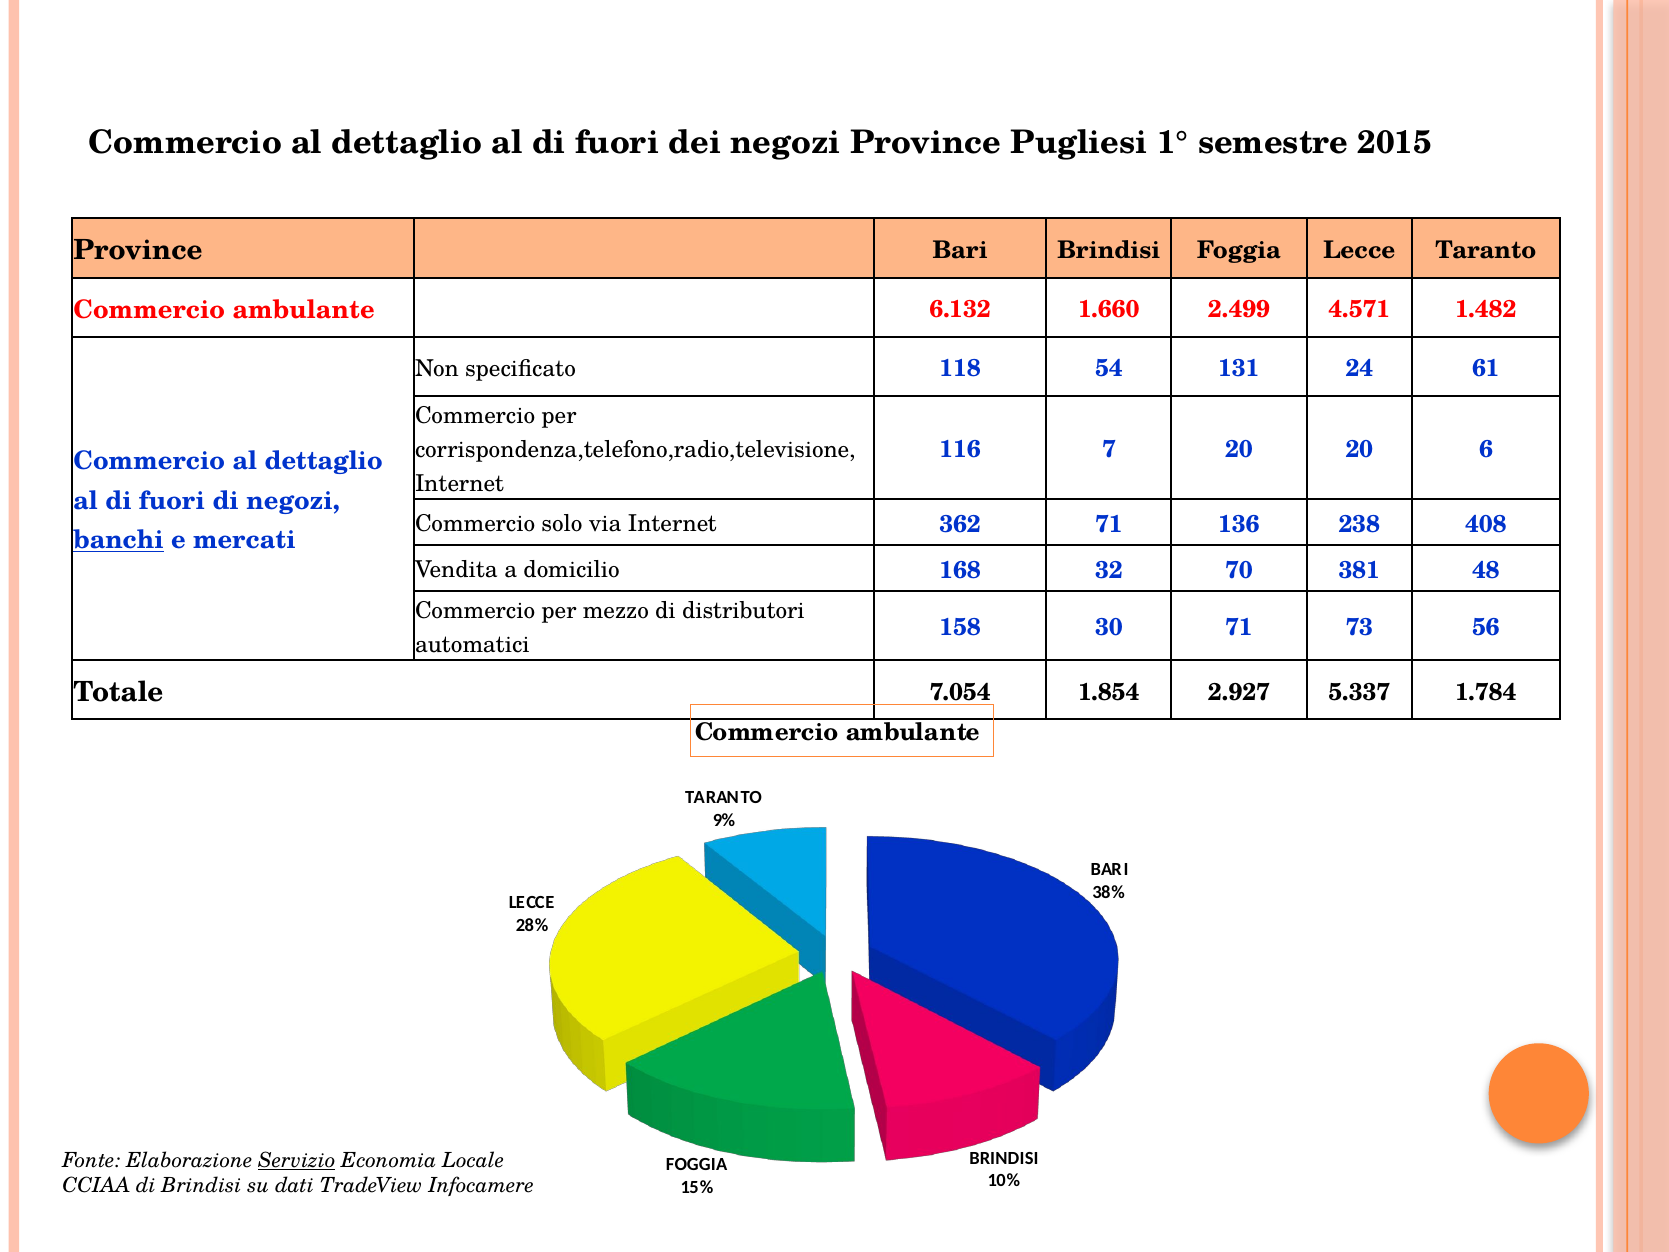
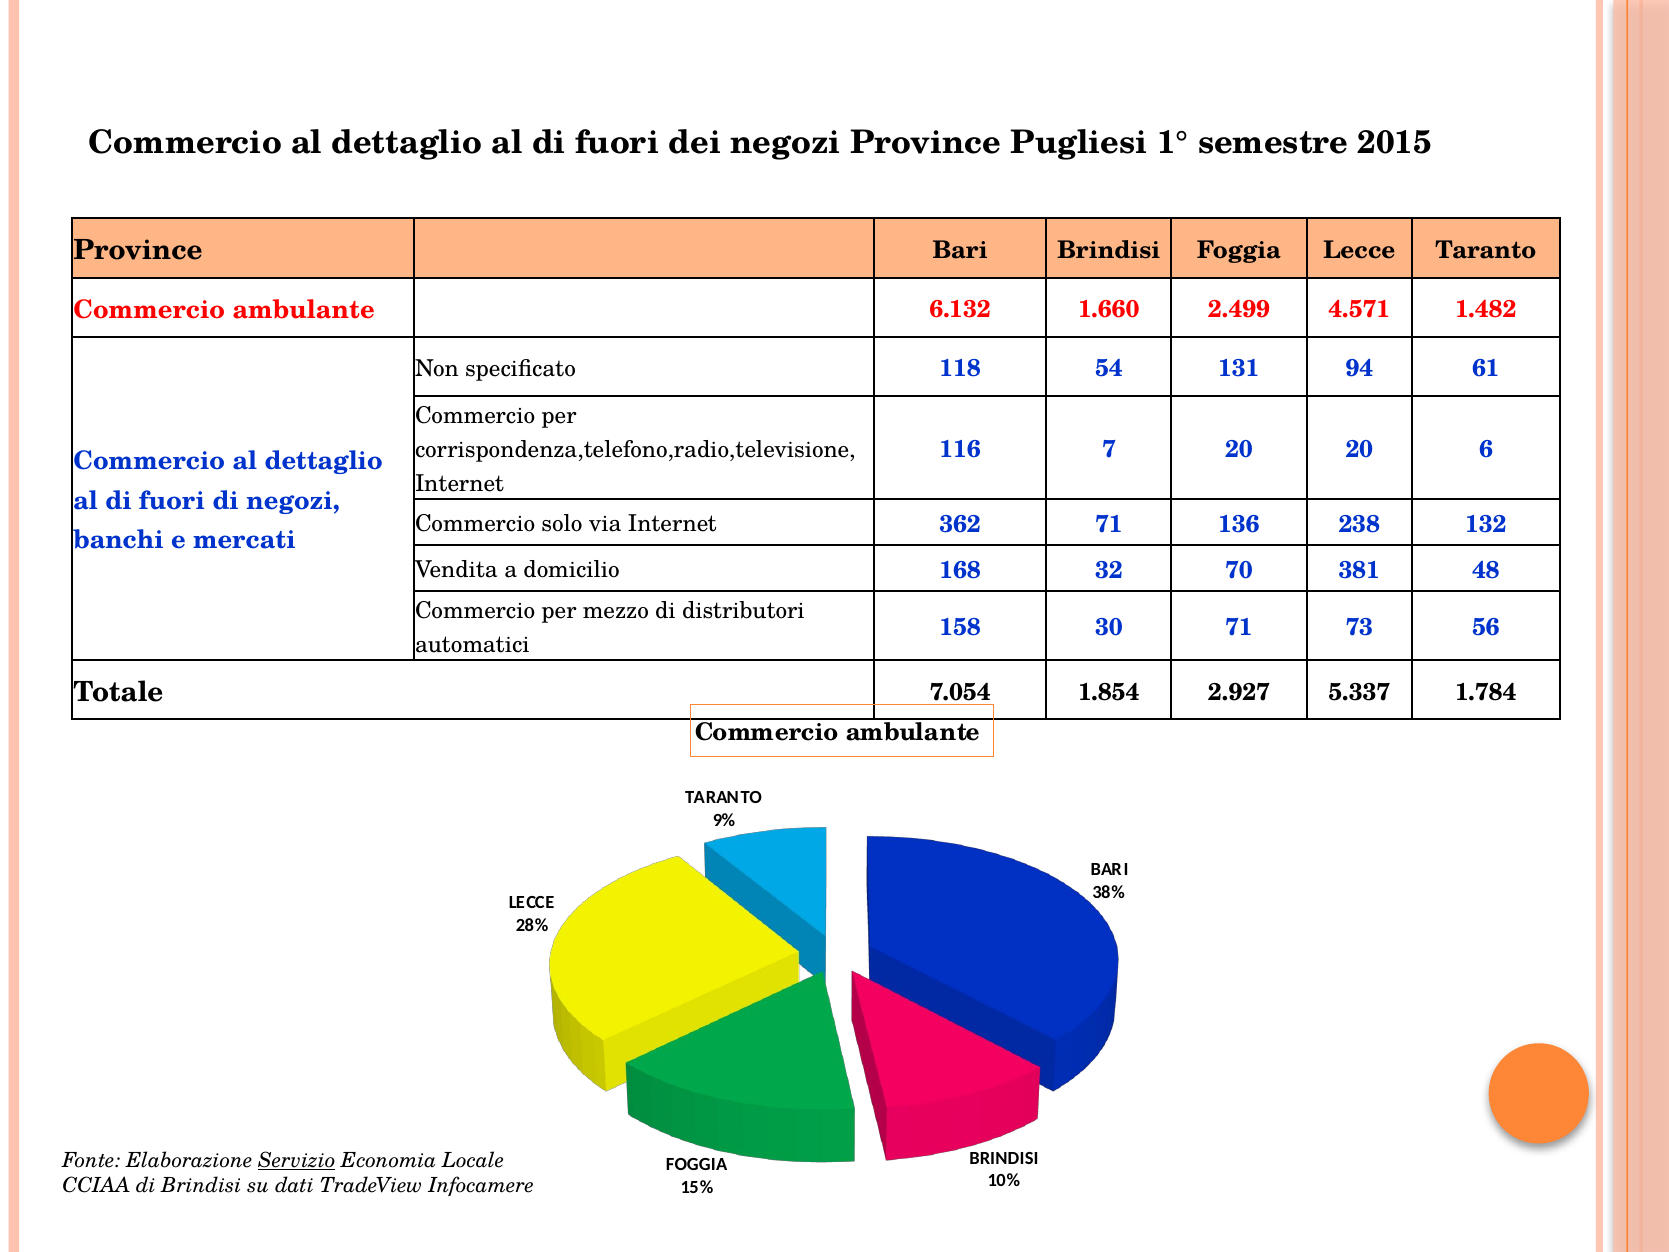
24: 24 -> 94 (1359, 369)
408: 408 -> 132 (1486, 524)
banchi underline: present -> none (119, 540)
